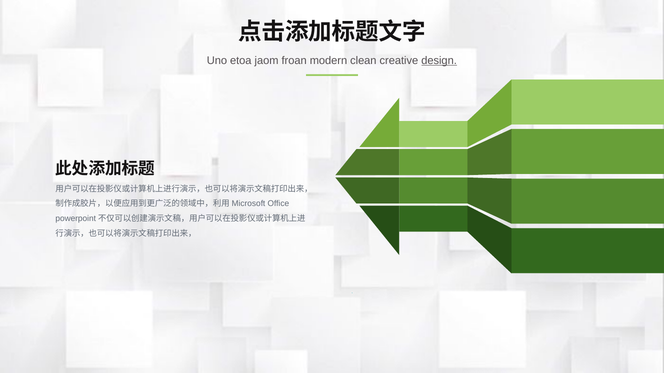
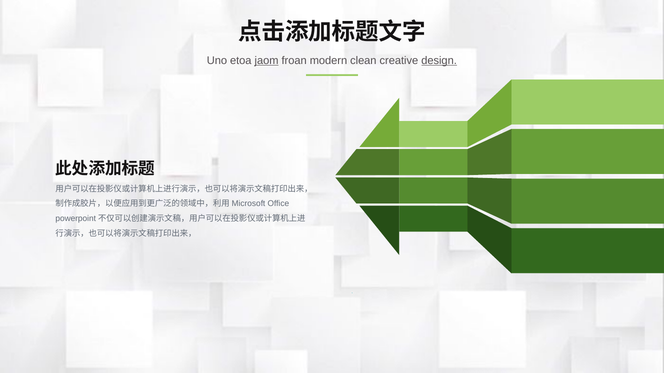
jaom underline: none -> present (267, 61)
